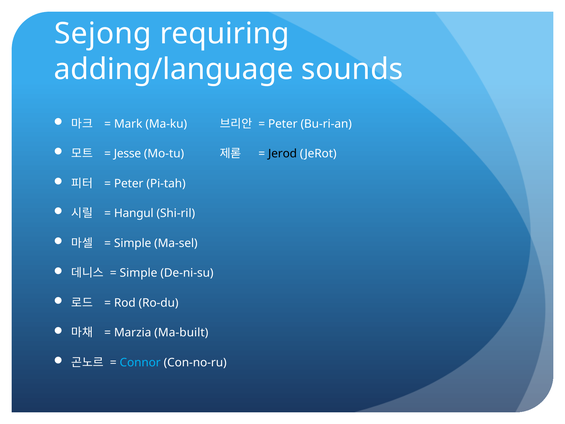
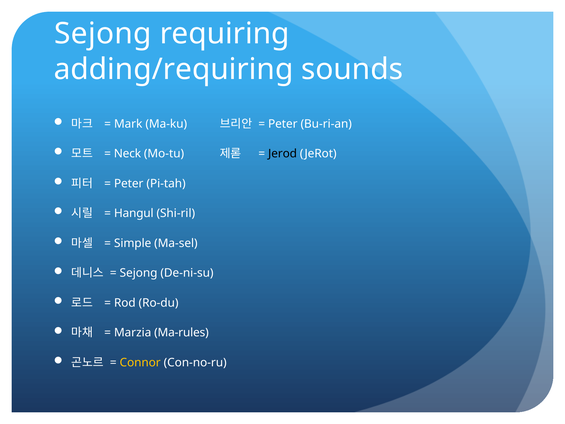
adding/language: adding/language -> adding/requiring (174, 69)
Jesse: Jesse -> Neck (127, 154)
Simple: Simple -> Sejong (139, 273)
Ma-built: Ma-built -> Ma-rules (181, 333)
Connor colour: light blue -> yellow (140, 362)
